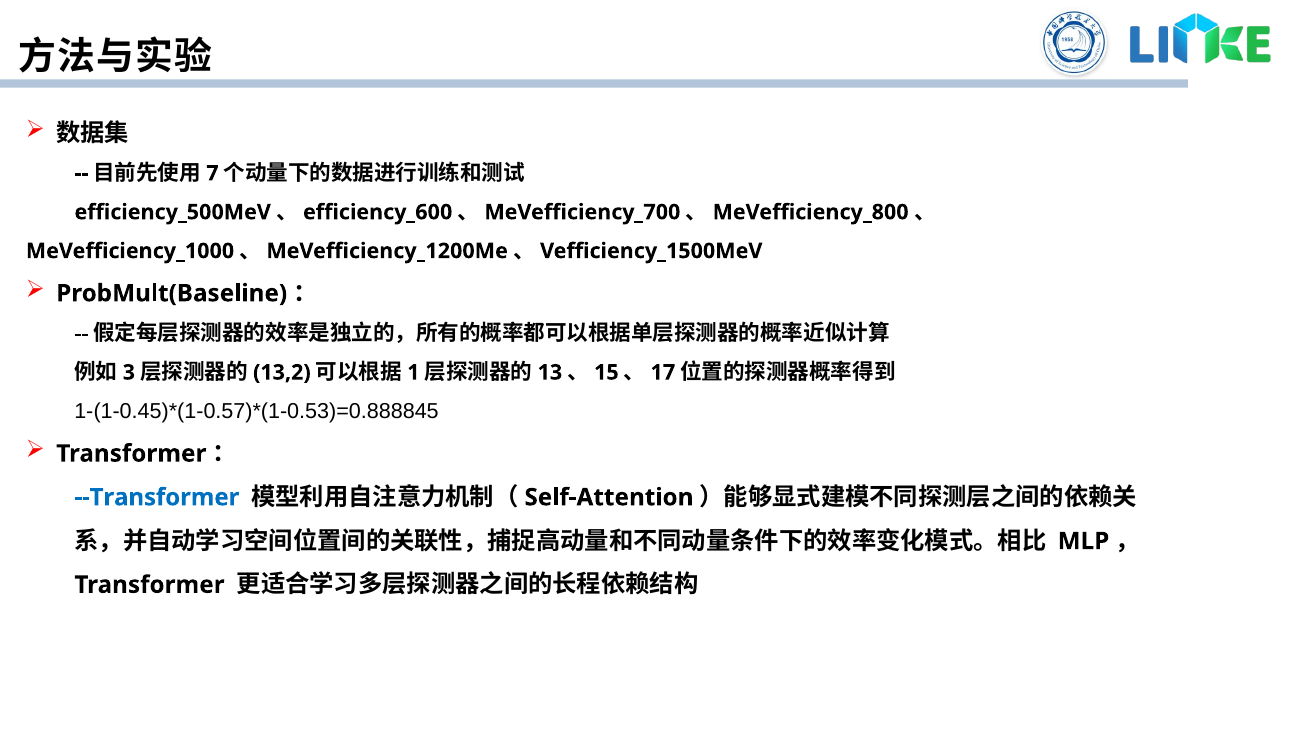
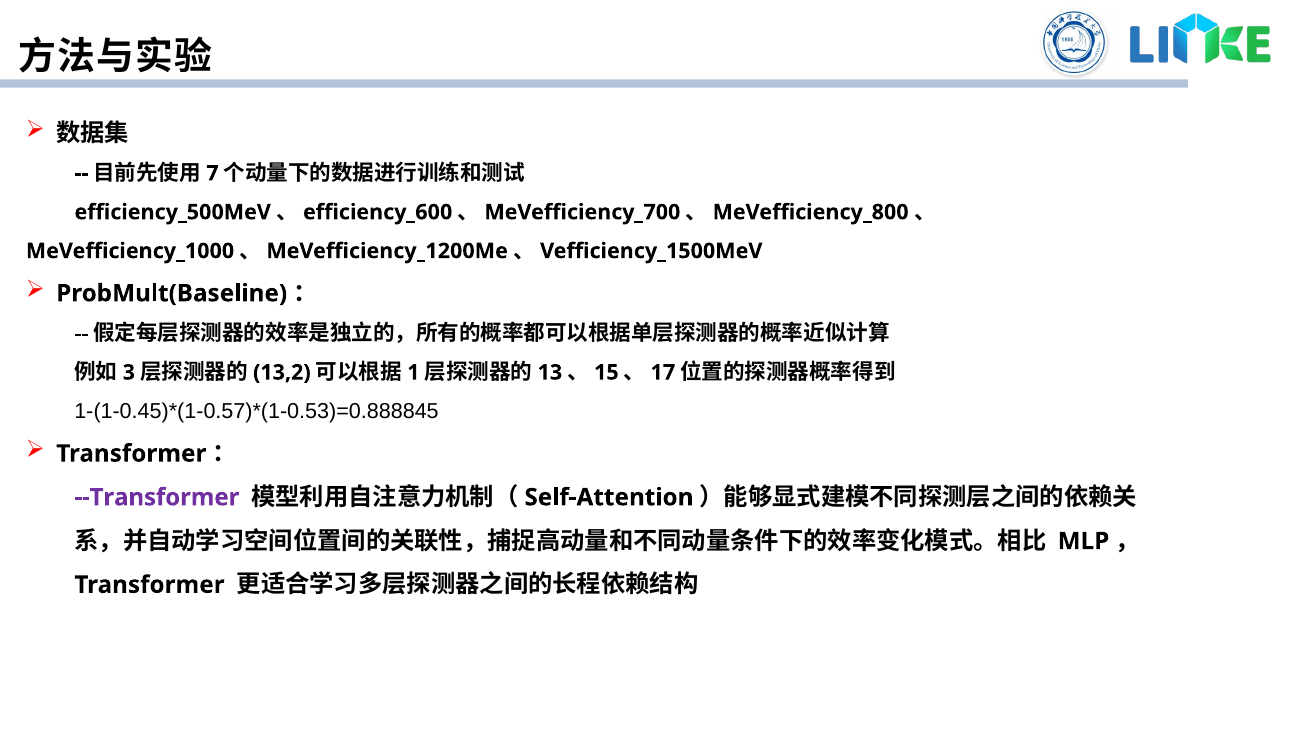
--Transformer colour: blue -> purple (157, 497)
